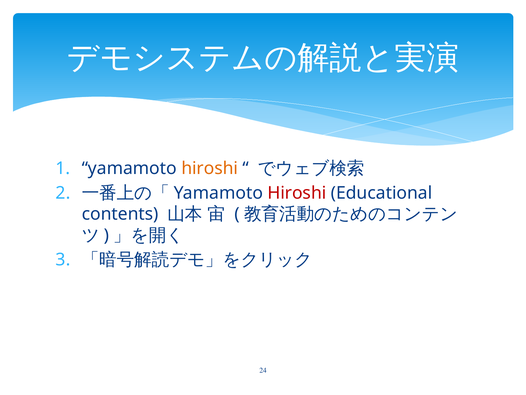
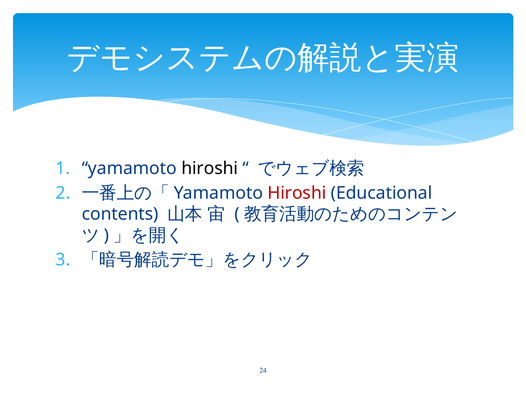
hiroshi colour: orange -> black (210, 168)
